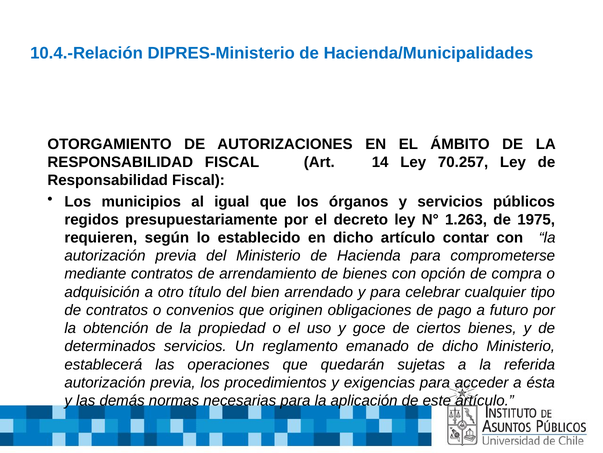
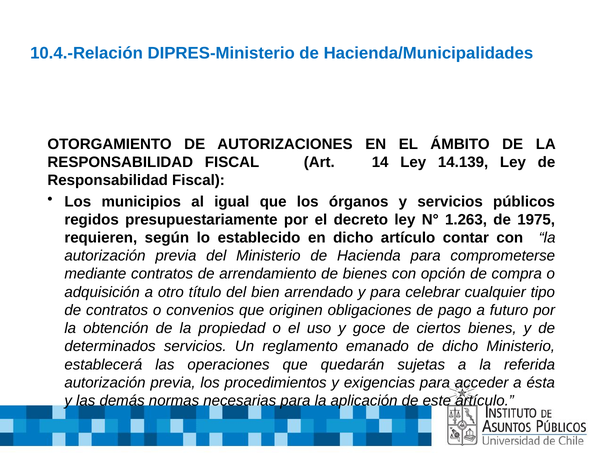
70.257: 70.257 -> 14.139 (463, 162)
